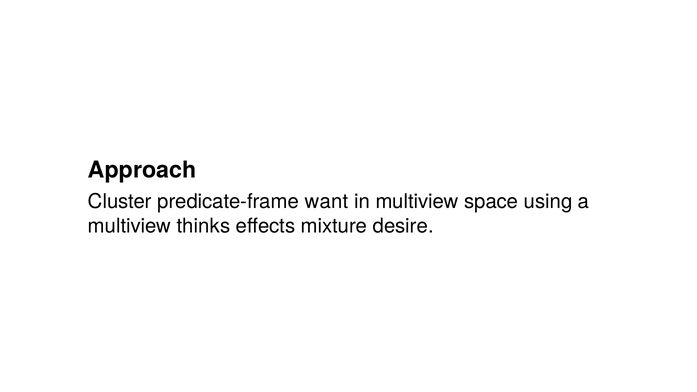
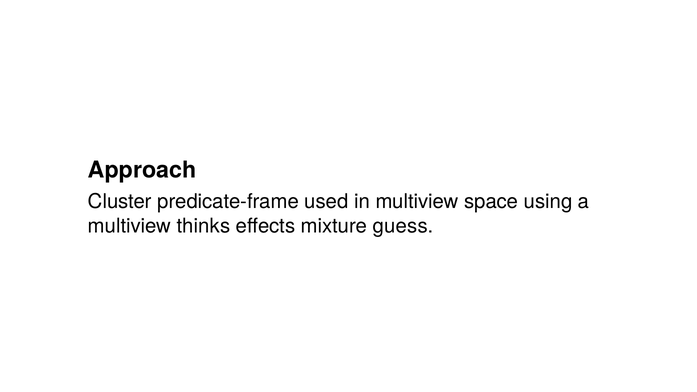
want: want -> used (327, 202)
desire: desire -> guess (403, 226)
